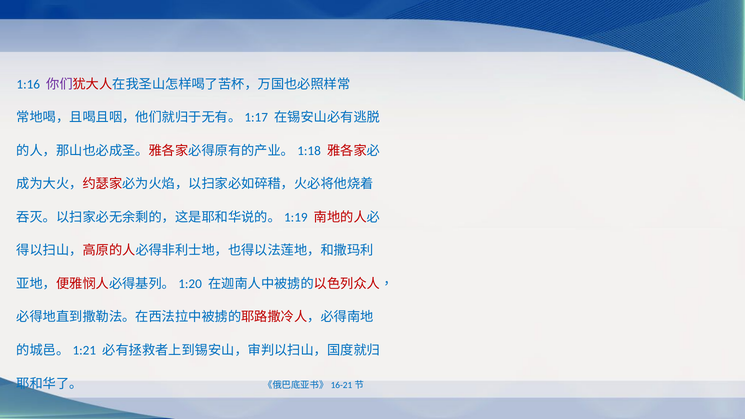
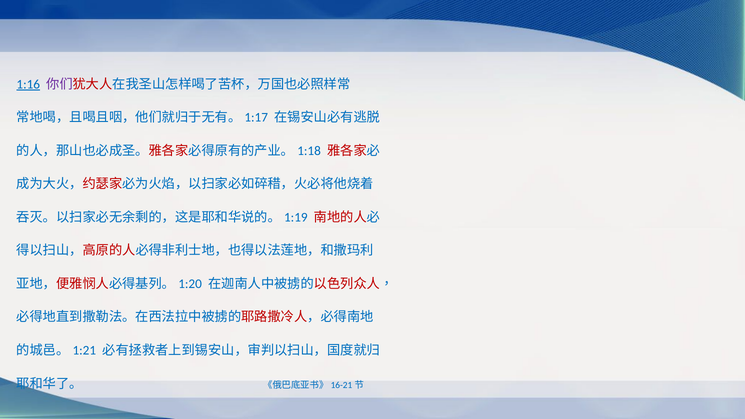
1:16 underline: none -> present (28, 84)
